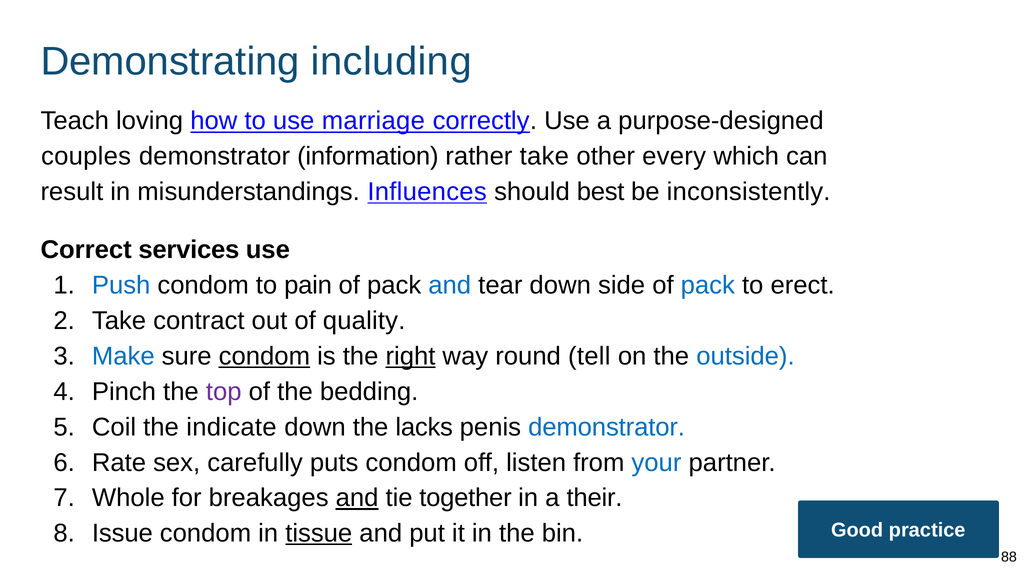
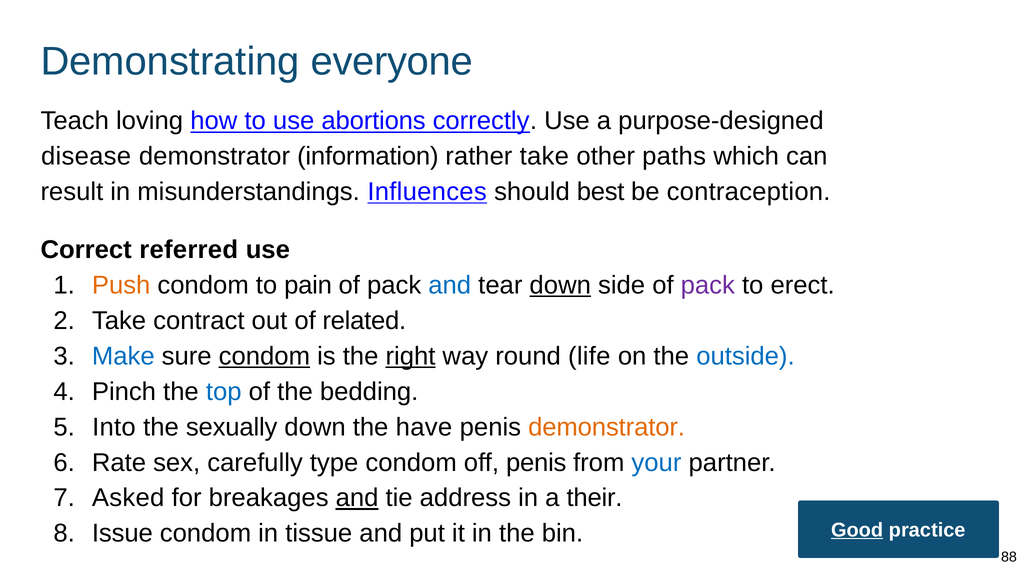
including: including -> everyone (392, 61)
marriage: marriage -> abortions (374, 121)
couples: couples -> disease (86, 156)
every: every -> paths (674, 156)
inconsistently: inconsistently -> contraception (749, 192)
services: services -> referred (189, 250)
Push colour: blue -> orange (121, 285)
down underline: none -> present (560, 285)
pack colour: blue -> purple (708, 285)
quality: quality -> related (364, 321)
tell: tell -> life (589, 356)
top colour: purple -> blue (224, 391)
Coil: Coil -> Into (114, 427)
indicate: indicate -> sexually (232, 427)
lacks: lacks -> have (424, 427)
demonstrator colour: blue -> orange (607, 427)
puts: puts -> type (334, 462)
off listen: listen -> penis (536, 462)
Whole: Whole -> Asked (128, 498)
together: together -> address (465, 498)
tissue underline: present -> none (319, 533)
Good underline: none -> present (857, 530)
